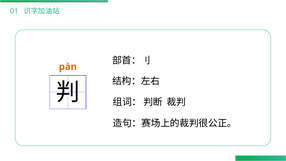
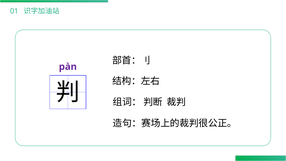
pàn colour: orange -> purple (68, 67)
